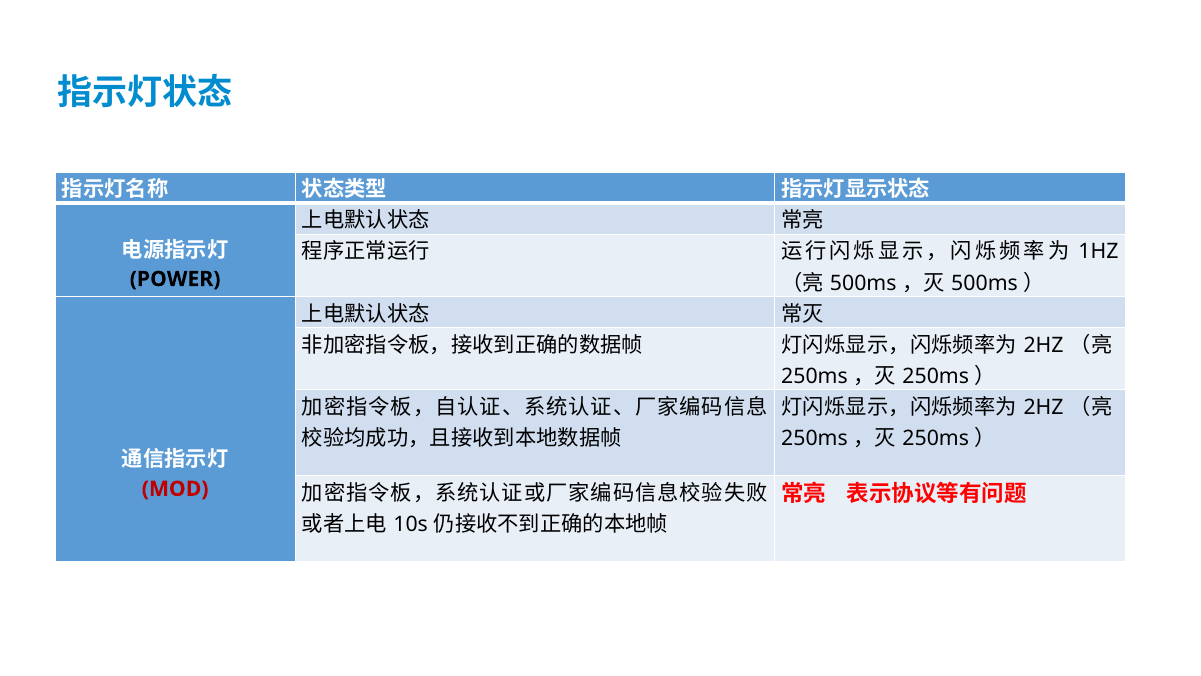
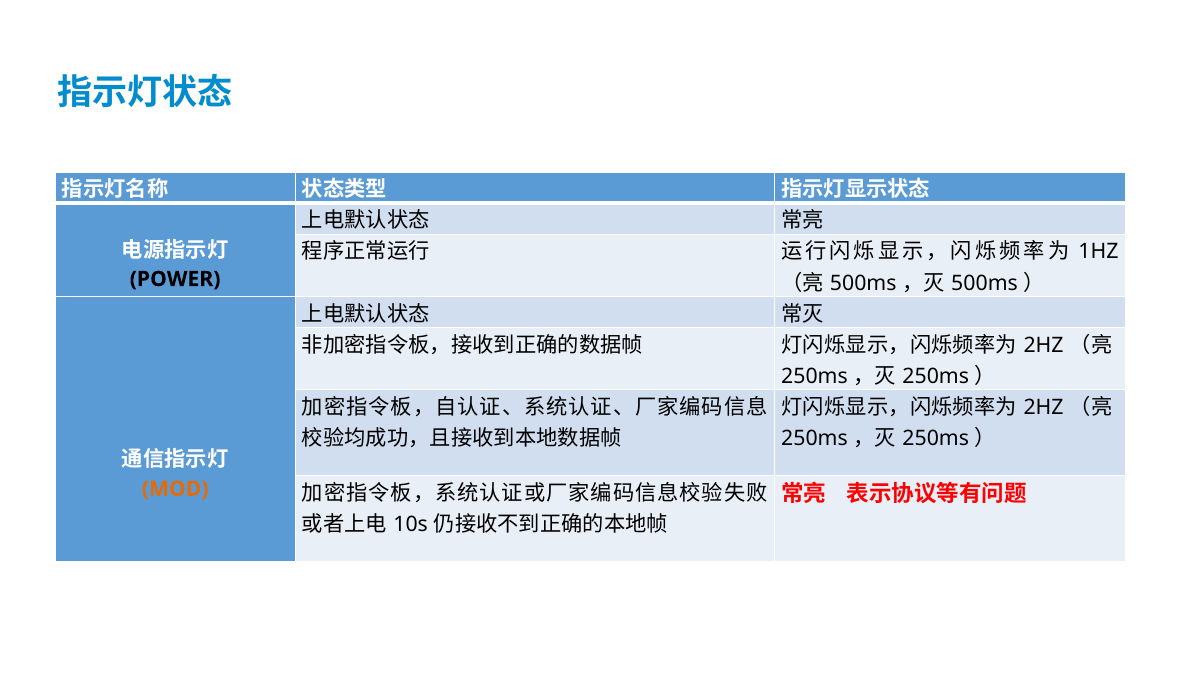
MOD colour: red -> orange (175, 489)
